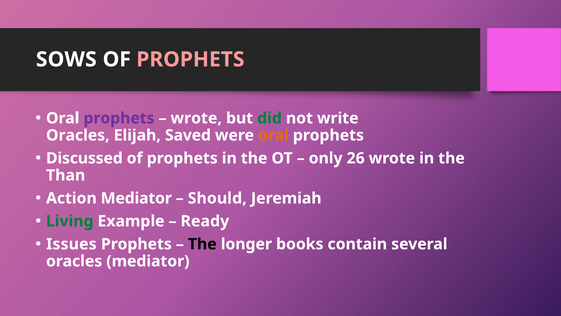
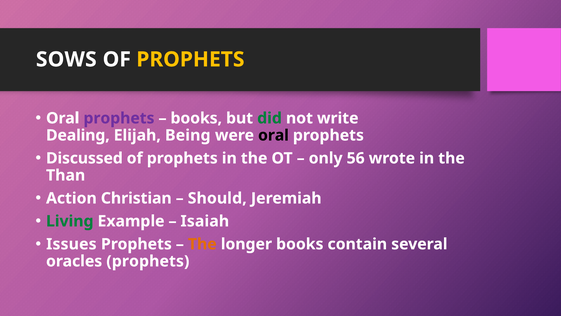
PROPHETS colour: pink -> yellow (190, 59)
wrote: wrote -> books (196, 118)
Oracles: Oracles -> Dealing (78, 135)
Saved: Saved -> Being (188, 135)
oral colour: orange -> black (273, 135)
26: 26 -> 56 (356, 158)
Action Mediator: Mediator -> Christian (136, 198)
Ready: Ready -> Isaiah (205, 221)
The colour: black -> orange (202, 244)
oracles mediator: mediator -> prophets (148, 261)
